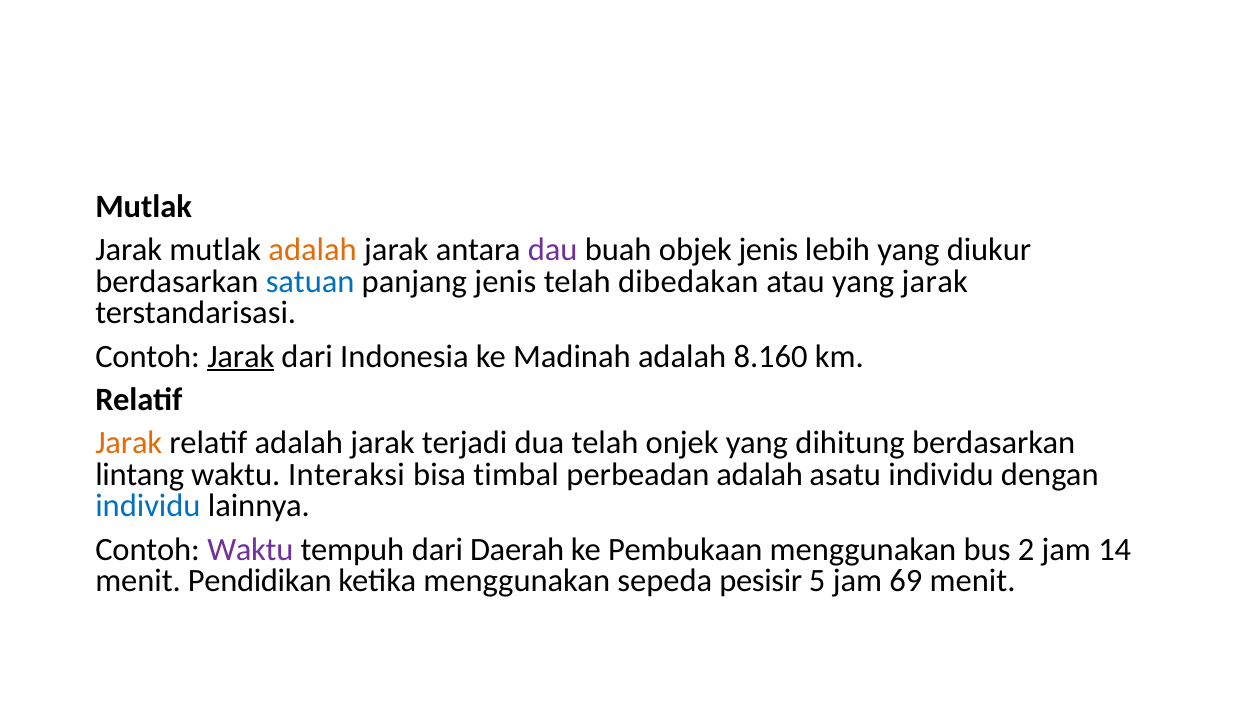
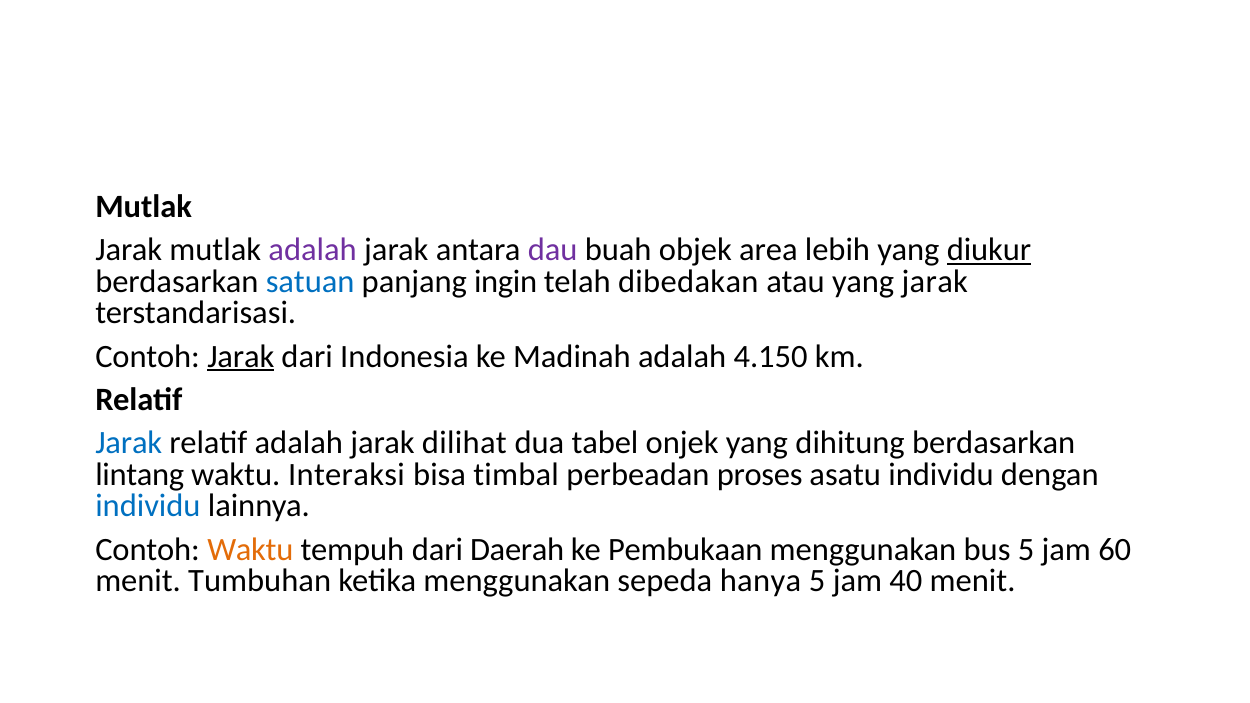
adalah colour: orange -> purple (313, 250)
objek jenis: jenis -> area (768, 250)
diukur underline: none -> present (989, 250)
panjang jenis: jenis -> ingin (506, 281)
8.160: 8.160 -> 4.150 (771, 356)
Jarak colour: orange -> blue (129, 443)
terjadi: terjadi -> dilihat (464, 443)
dua telah: telah -> tabel (605, 443)
perbeadan adalah: adalah -> proses (760, 475)
Waktu colour: purple -> orange (250, 550)
bus 2: 2 -> 5 (1026, 550)
14: 14 -> 60 (1115, 550)
Pendidikan: Pendidikan -> Tumbuhan (260, 581)
pesisir: pesisir -> hanya (760, 581)
69: 69 -> 40 (906, 581)
